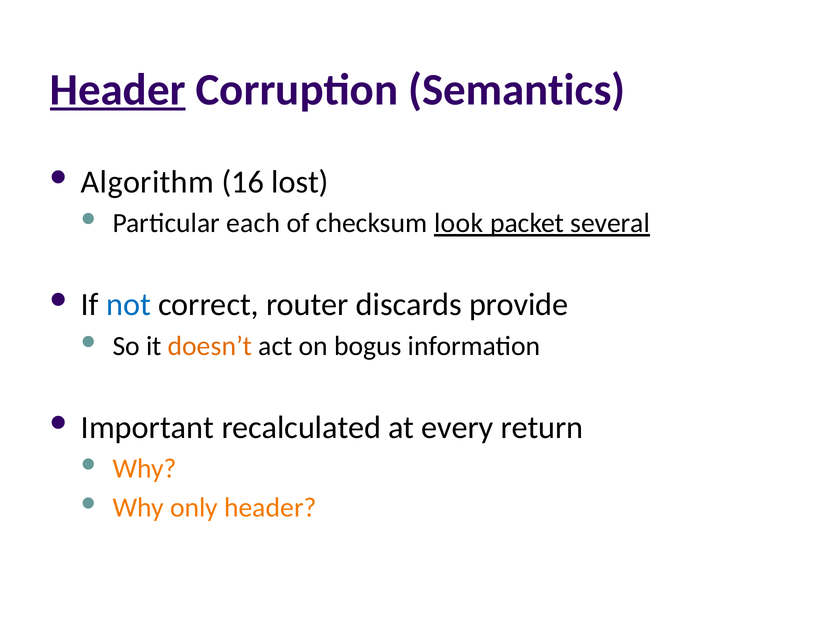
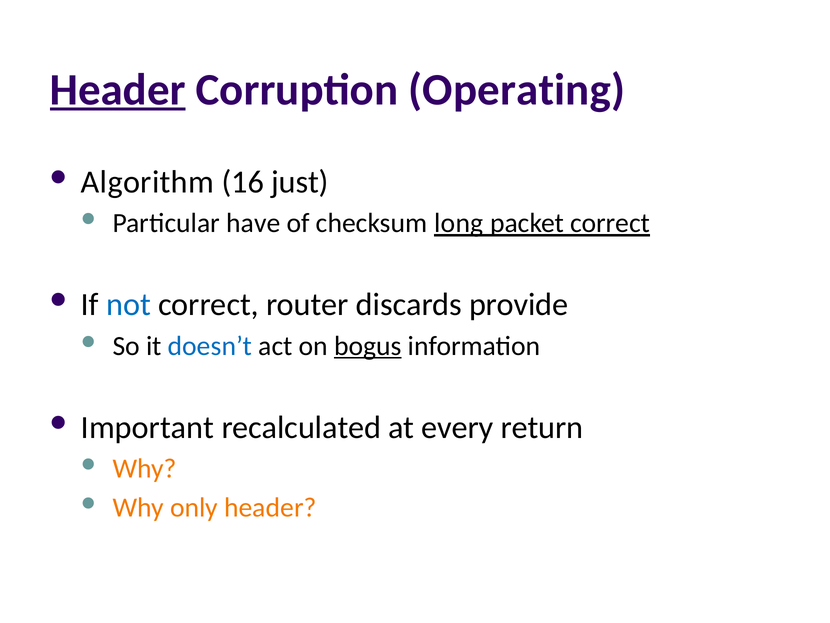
Semantics: Semantics -> Operating (517, 90)
lost: lost -> just (300, 182)
each: each -> have (253, 223)
look: look -> long (459, 223)
packet several: several -> correct (610, 223)
doesn’t colour: orange -> blue (210, 346)
bogus underline: none -> present (368, 346)
